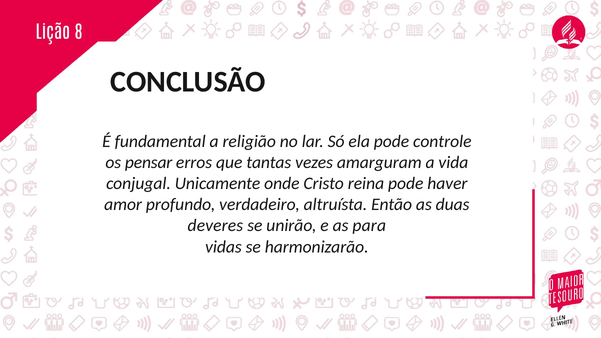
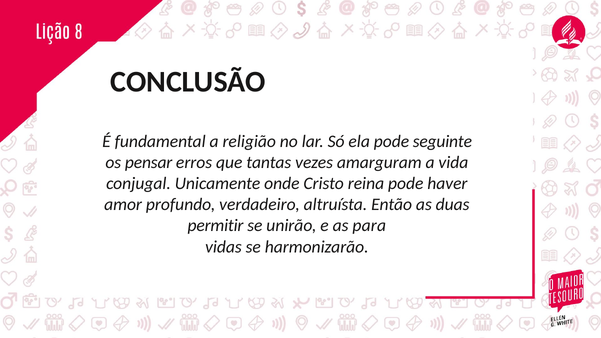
controle: controle -> seguinte (442, 142)
deveres: deveres -> permitir (216, 226)
